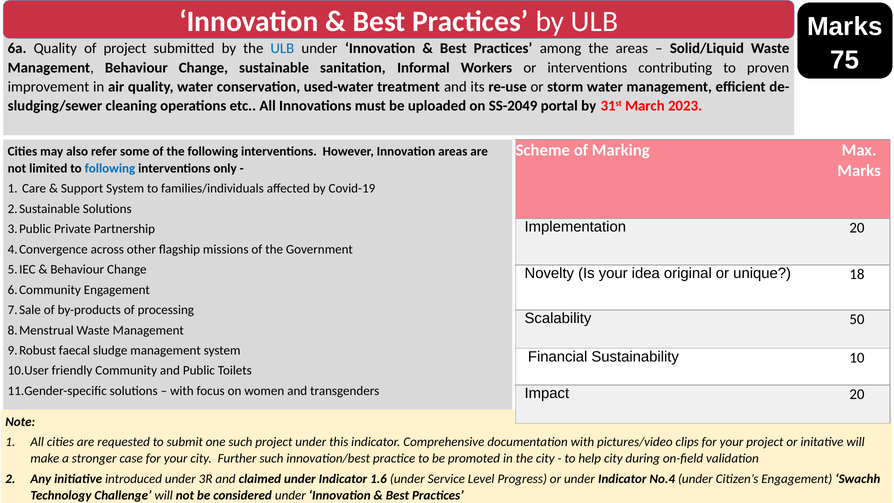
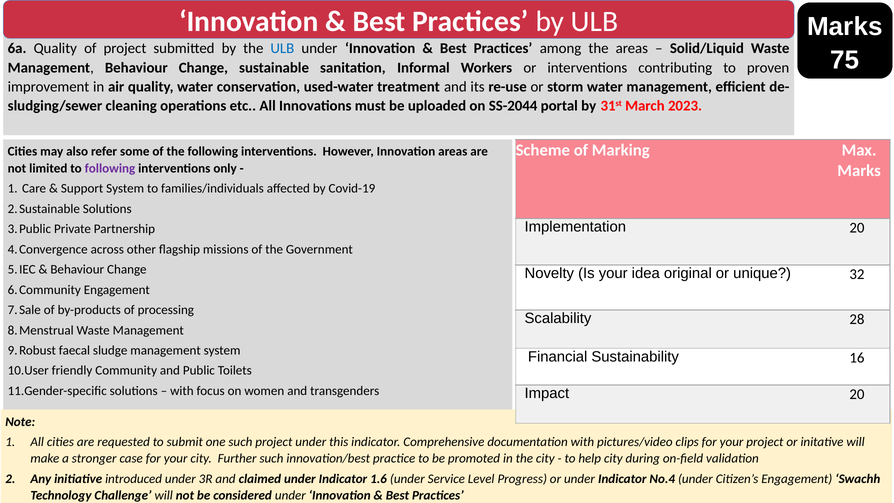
SS-2049: SS-2049 -> SS-2044 (513, 106)
following colour: blue -> purple (110, 168)
18: 18 -> 32 (857, 274)
50: 50 -> 28 (857, 319)
10: 10 -> 16 (857, 357)
